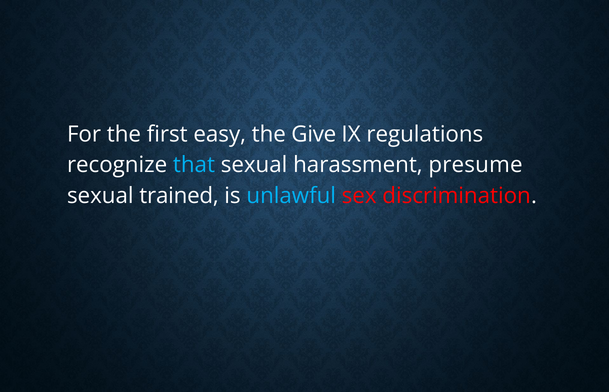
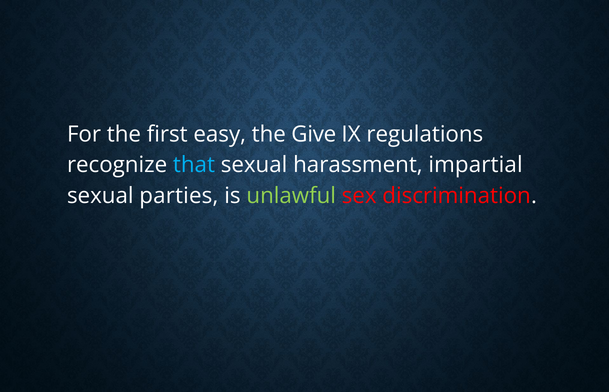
presume: presume -> impartial (476, 165)
trained: trained -> parties (179, 196)
unlawful colour: light blue -> light green (291, 196)
